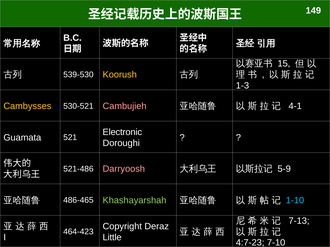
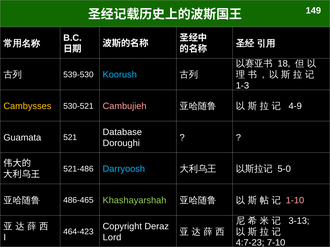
15: 15 -> 18 (284, 64)
Koorush colour: yellow -> light blue (120, 75)
4-1: 4-1 -> 4-9 (295, 106)
Electronic: Electronic -> Database (122, 132)
Darryoosh colour: pink -> light blue (124, 169)
5-9: 5-9 -> 5-0 (284, 169)
1-10 colour: light blue -> pink (295, 201)
7-13: 7-13 -> 3-13 (299, 221)
Little: Little -> Lord (112, 238)
